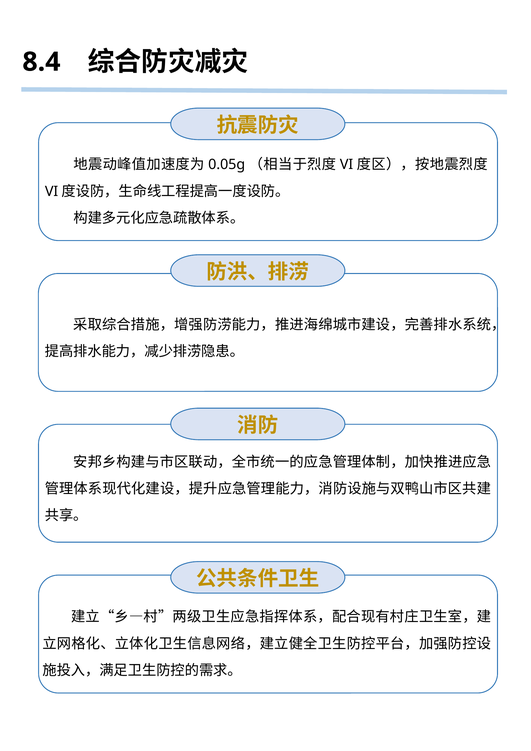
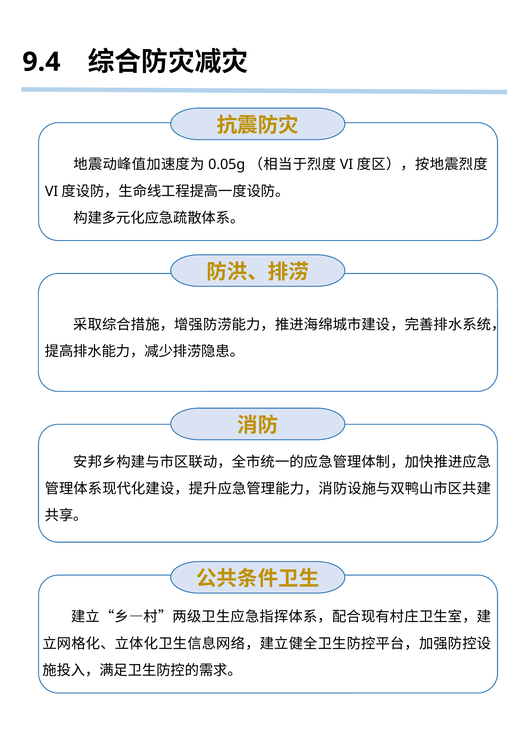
8.4: 8.4 -> 9.4 (41, 62)
